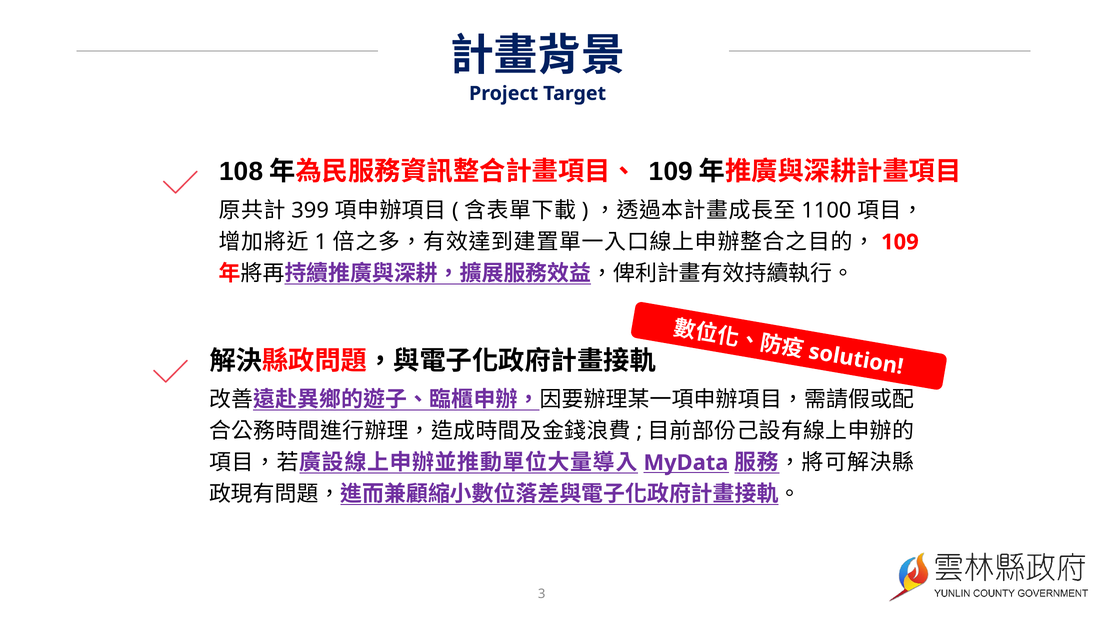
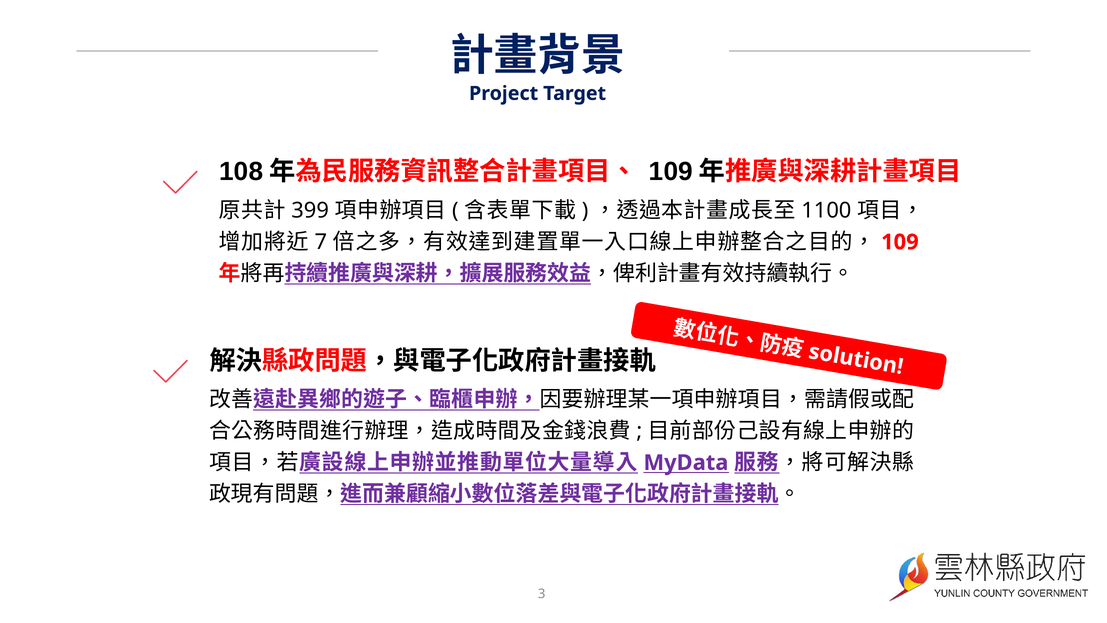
1: 1 -> 7 (321, 242)
